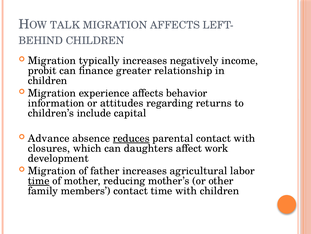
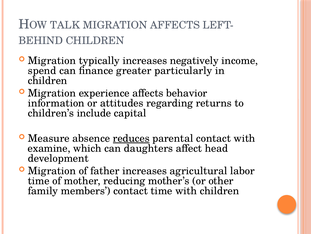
probit: probit -> spend (42, 70)
relationship: relationship -> particularly (183, 70)
Advance: Advance -> Measure (49, 138)
closures: closures -> examine (49, 148)
work: work -> head (216, 148)
time underline: present -> none (39, 180)
